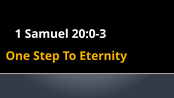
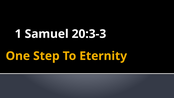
20:0-3: 20:0-3 -> 20:3-3 (89, 34)
